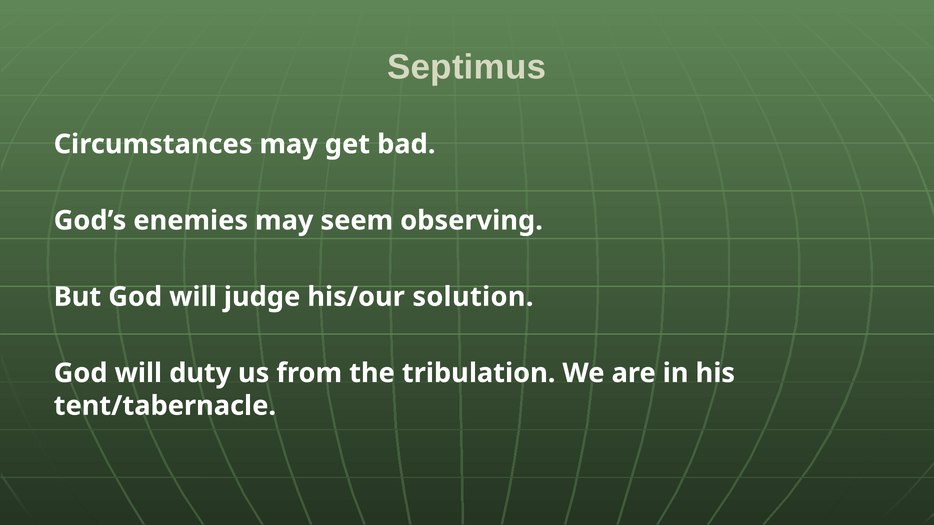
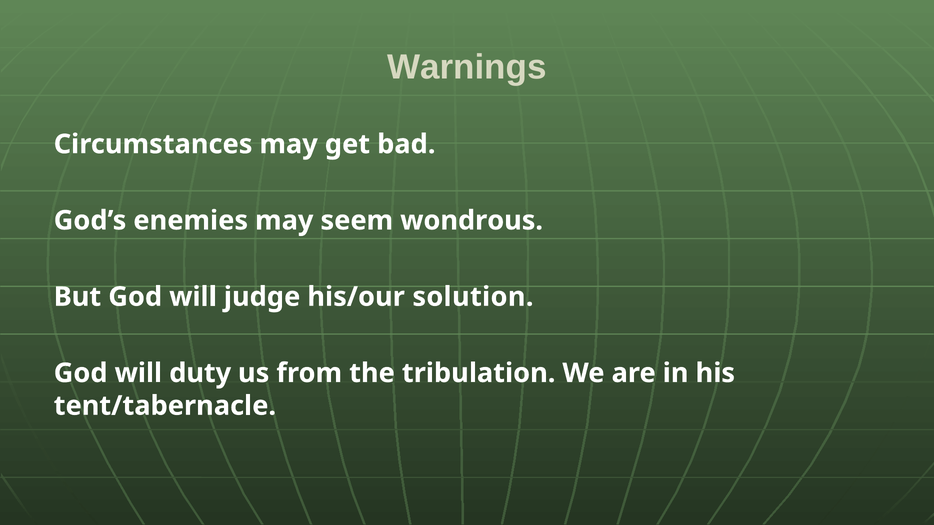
Septimus: Septimus -> Warnings (467, 67)
observing: observing -> wondrous (472, 221)
